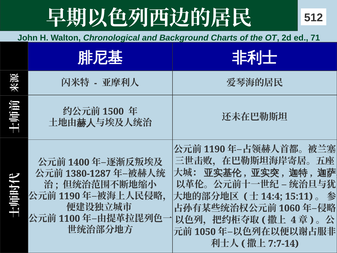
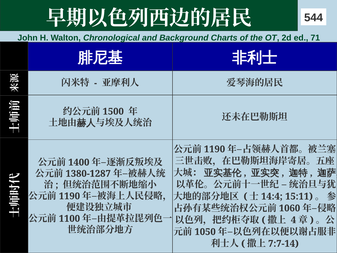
512: 512 -> 544 (314, 18)
